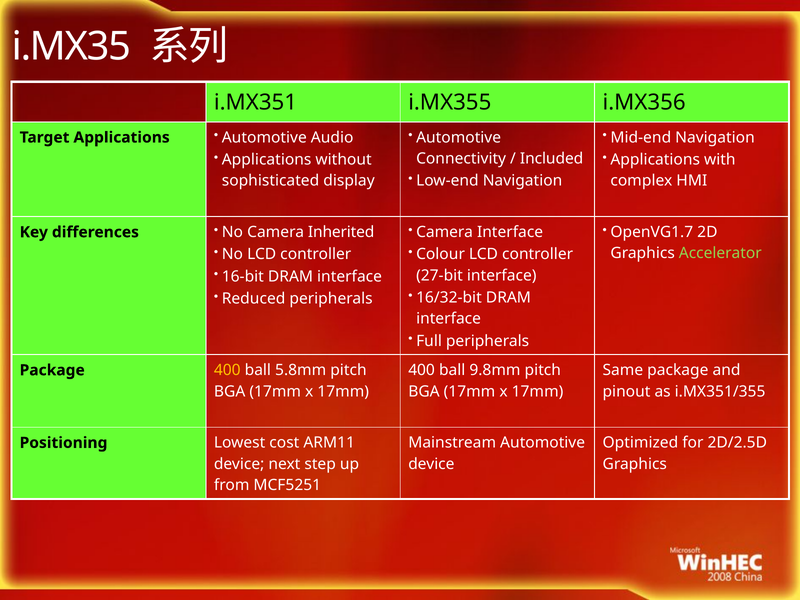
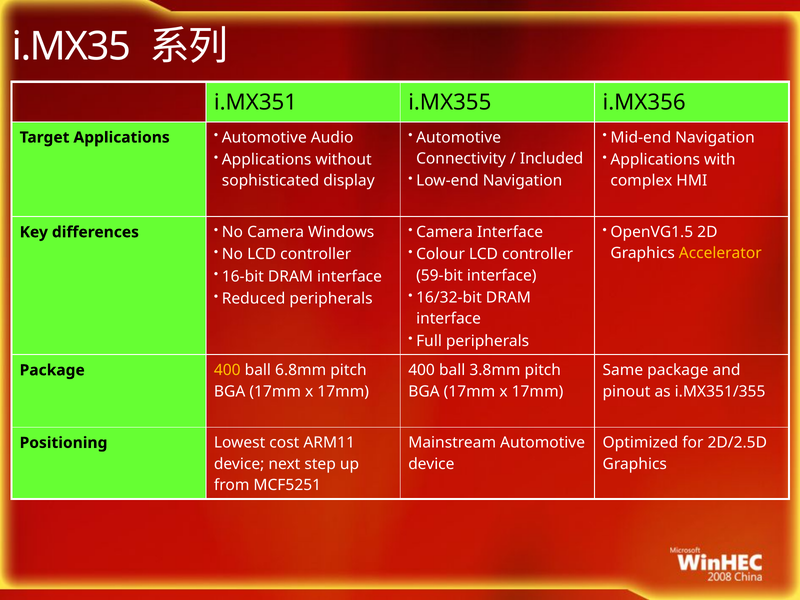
OpenVG1.7: OpenVG1.7 -> OpenVG1.5 (652, 232)
Inherited: Inherited -> Windows (341, 232)
Accelerator colour: light green -> yellow (720, 253)
27-bit: 27-bit -> 59-bit (439, 275)
9.8mm: 9.8mm -> 3.8mm (495, 370)
5.8mm: 5.8mm -> 6.8mm (301, 370)
